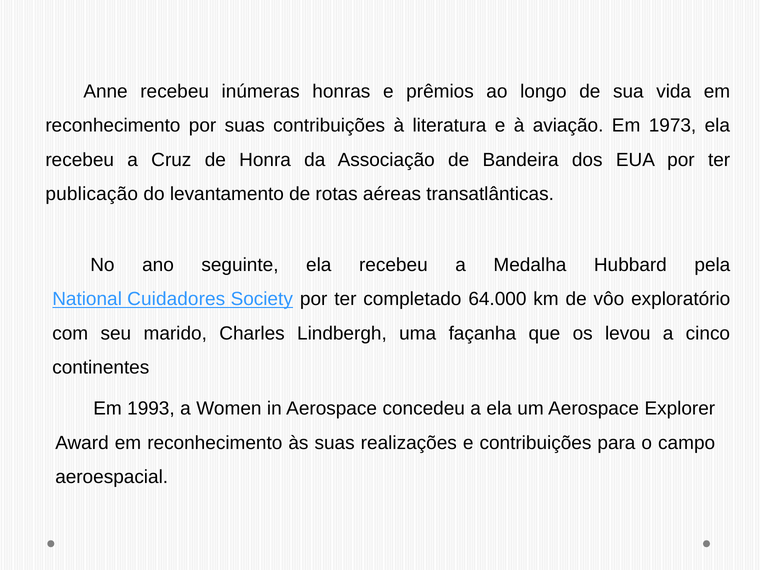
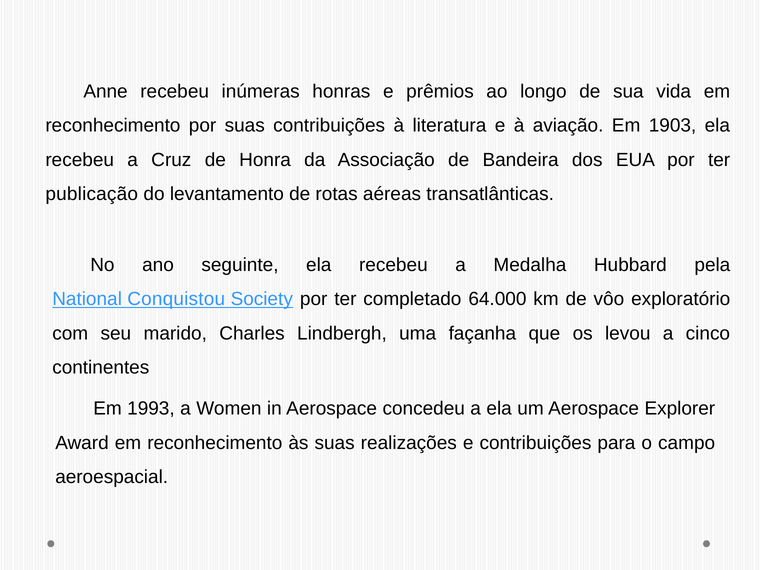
1973: 1973 -> 1903 (673, 126)
Cuidadores: Cuidadores -> Conquistou (176, 299)
